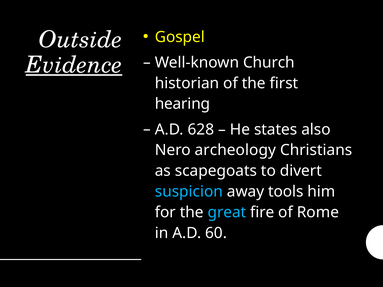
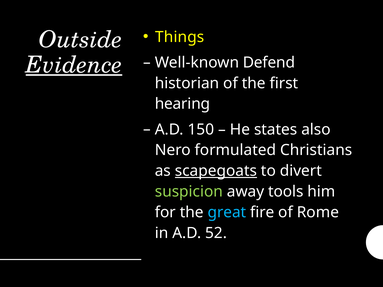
Gospel: Gospel -> Things (180, 37)
Church: Church -> Defend (269, 63)
628: 628 -> 150 (201, 130)
archeology: archeology -> formulated (235, 150)
scapegoats underline: none -> present (216, 171)
suspicion colour: light blue -> light green (189, 192)
60: 60 -> 52 (216, 233)
